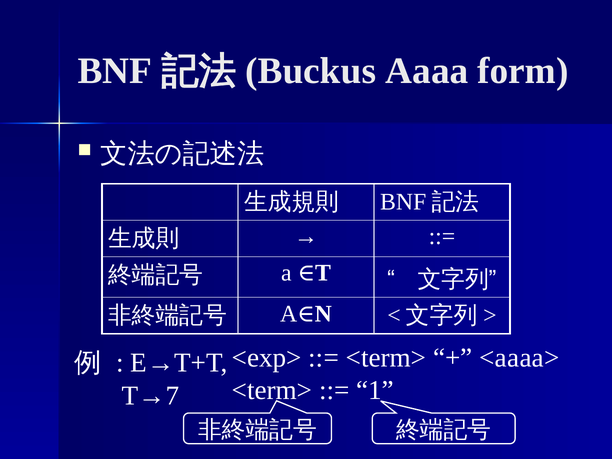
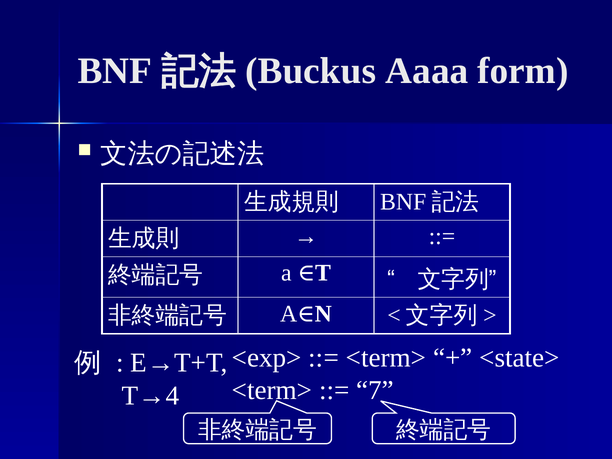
<aaaa>: <aaaa> -> <state> (520, 358)
1: 1 -> 7 (375, 390)
T→7: T→7 -> T→4 (151, 396)
